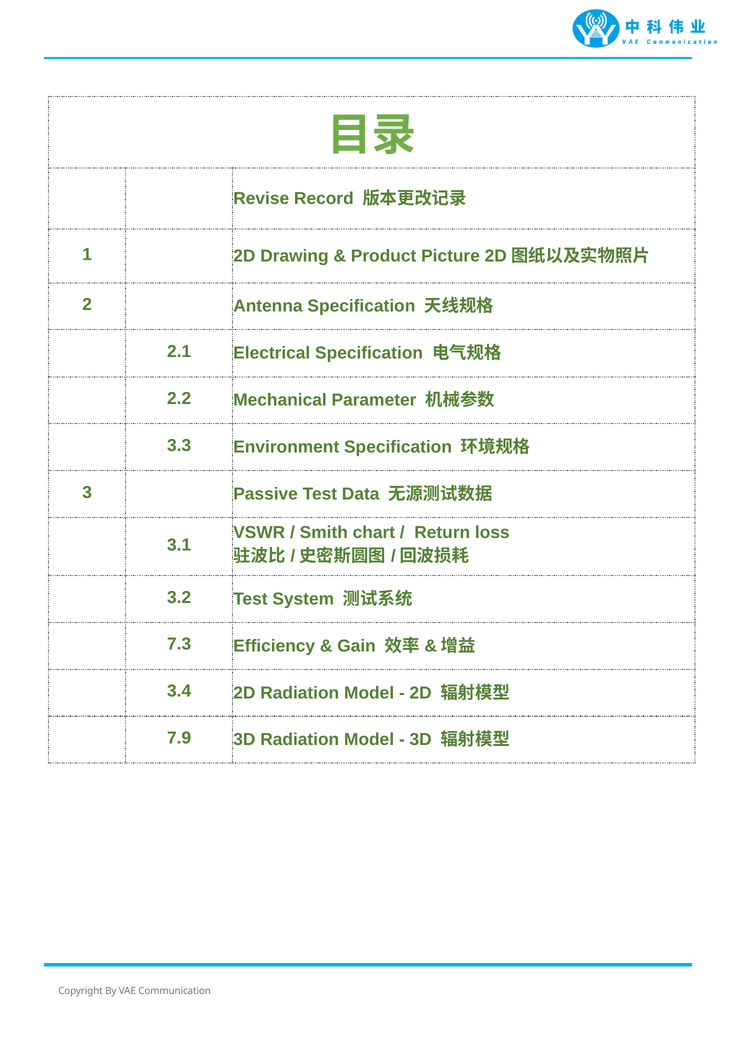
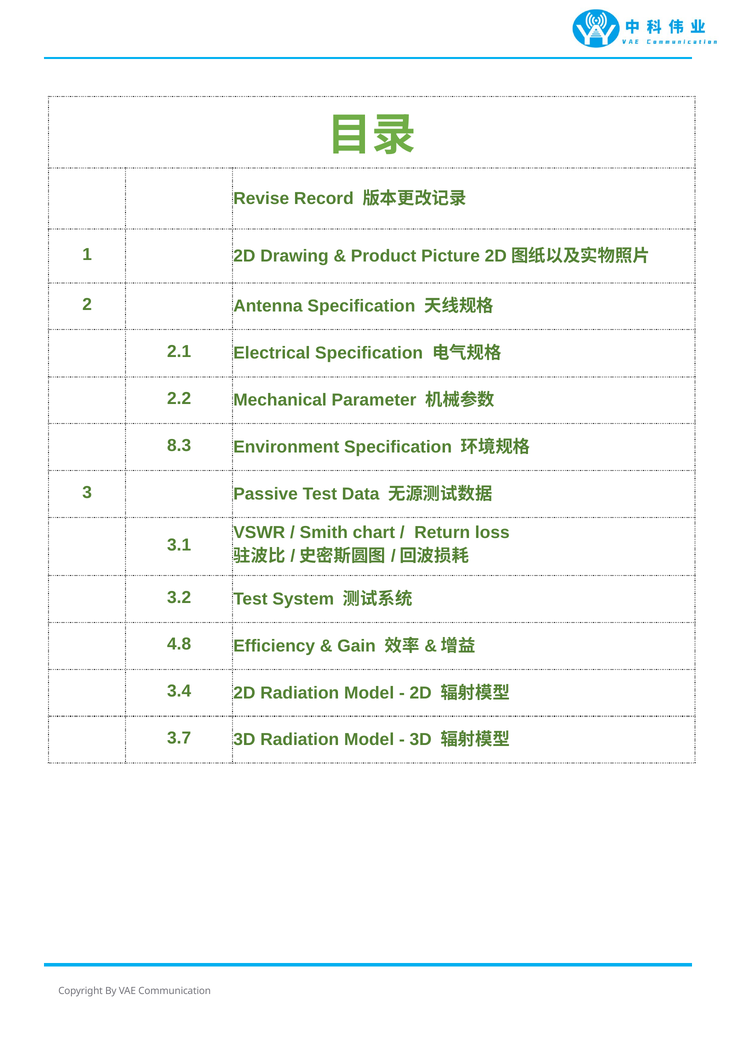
3.3: 3.3 -> 8.3 (179, 446)
7.3: 7.3 -> 4.8 (179, 644)
7.9: 7.9 -> 3.7 (179, 738)
